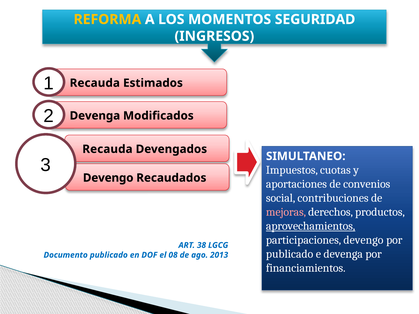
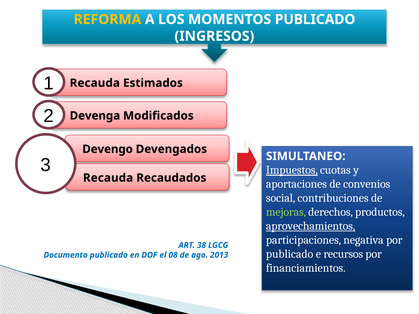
MOMENTOS SEGURIDAD: SEGURIDAD -> PUBLICADO (315, 19)
Recauda: Recauda -> Devengo (108, 149)
Impuestos underline: none -> present (292, 170)
Devengo: Devengo -> Recauda (108, 178)
mejoras colour: pink -> light green (286, 212)
participaciones devengo: devengo -> negativa (364, 240)
e devenga: devenga -> recursos (343, 254)
